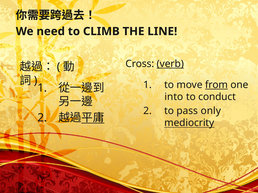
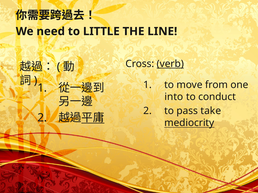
CLIMB: CLIMB -> LITTLE (101, 31)
from underline: present -> none (217, 85)
only: only -> take (211, 111)
